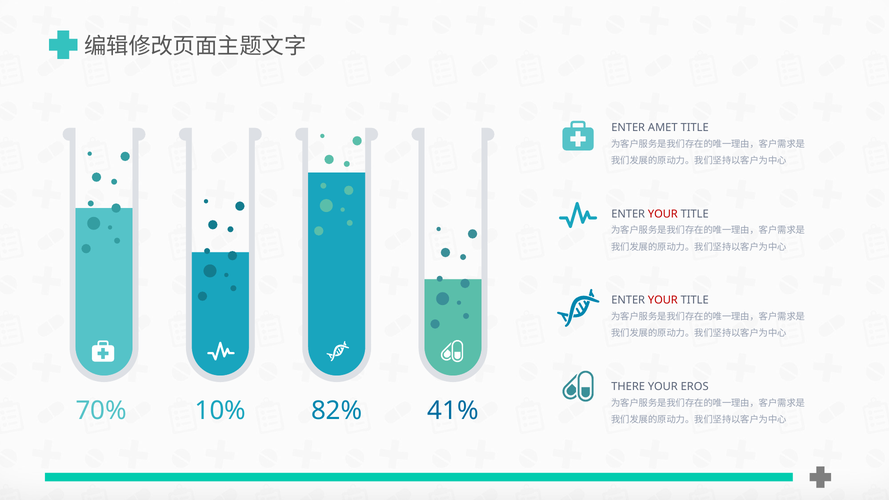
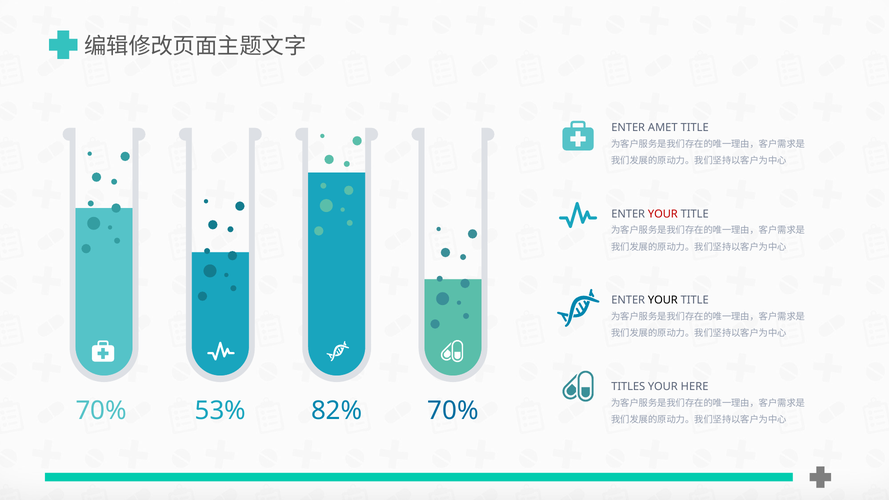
YOUR colour: red -> black (663, 300)
THERE: THERE -> TITLES (628, 387)
EROS: EROS -> HERE (695, 387)
10%: 10% -> 53% (220, 411)
82% 41%: 41% -> 70% (453, 411)
